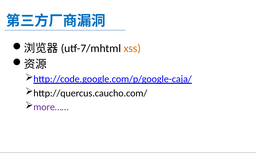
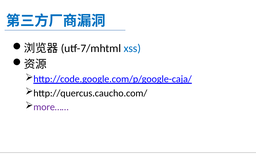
xss colour: orange -> blue (132, 48)
